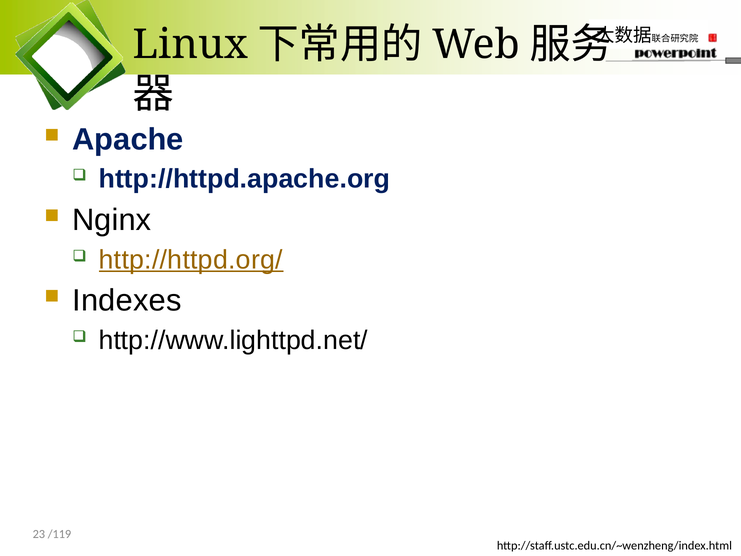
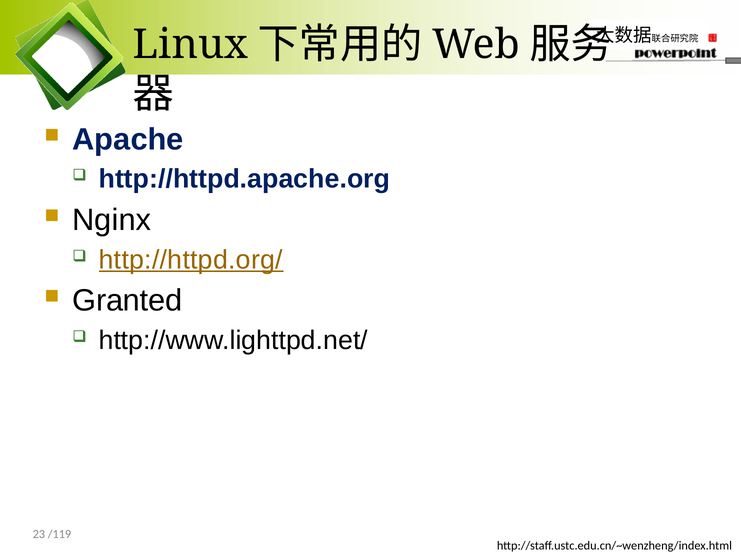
Indexes: Indexes -> Granted (127, 301)
